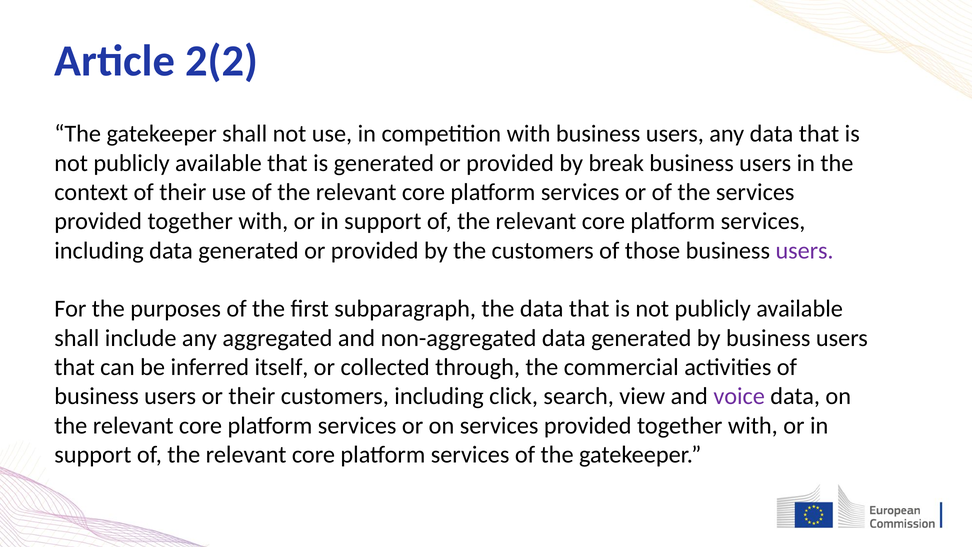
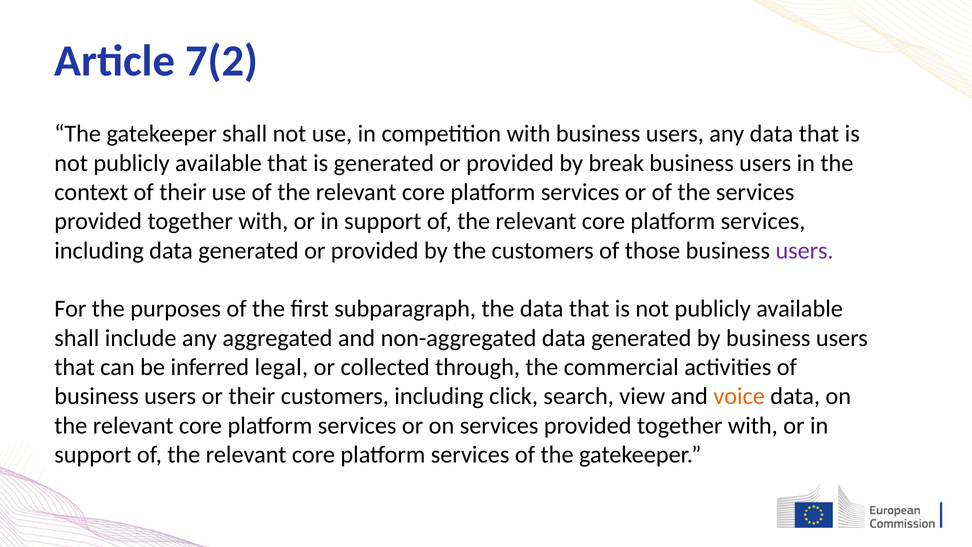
2(2: 2(2 -> 7(2 (222, 61)
itself: itself -> legal (281, 367)
voice colour: purple -> orange (739, 396)
